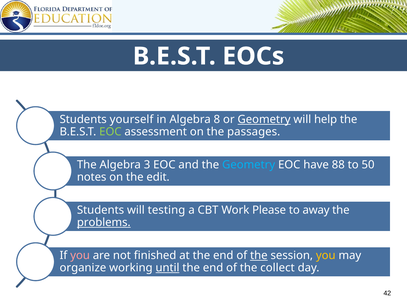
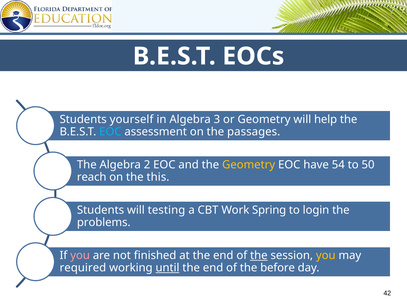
8: 8 -> 3 (217, 120)
Geometry underline: present -> none (264, 120)
EOC colour: light green -> light blue (110, 132)
3: 3 -> 2 (147, 165)
Geometry colour: light blue -> yellow (249, 165)
88: 88 -> 54 (338, 165)
notes: notes -> reach (92, 177)
edit: edit -> this (158, 177)
Please: Please -> Spring (269, 210)
away: away -> login (316, 210)
problems underline: present -> none (104, 223)
organize: organize -> required (83, 268)
collect: collect -> before (278, 268)
